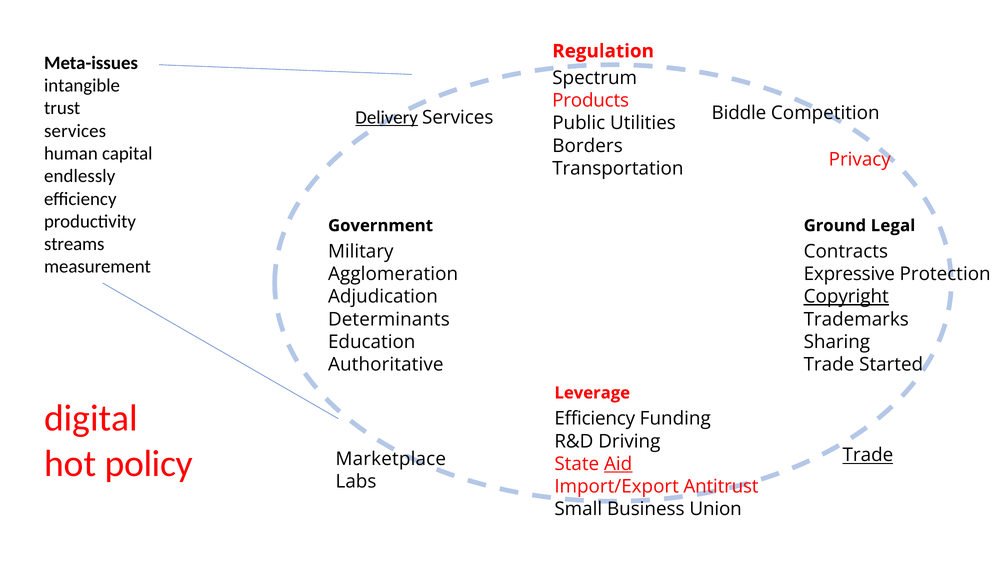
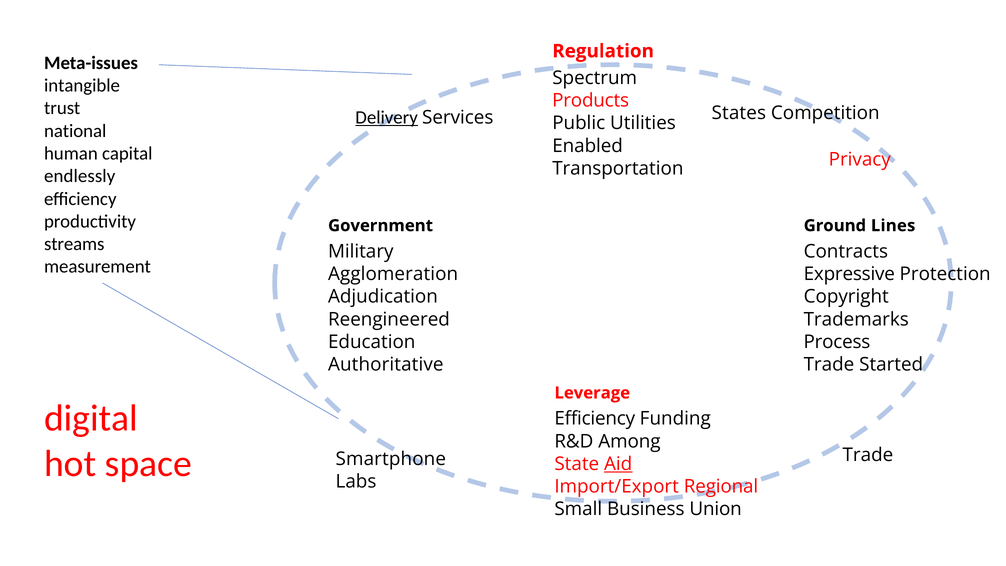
Biddle: Biddle -> States (739, 113)
services: services -> national (75, 131)
Borders: Borders -> Enabled (588, 146)
Legal: Legal -> Lines (893, 226)
Copyright underline: present -> none (846, 297)
Determinants: Determinants -> Reengineered (389, 319)
Sharing: Sharing -> Process (837, 342)
Driving: Driving -> Among (629, 441)
policy: policy -> space (149, 463)
Trade underline: present -> none (868, 455)
Marketplace: Marketplace -> Smartphone (391, 459)
Antitrust: Antitrust -> Regional (721, 486)
